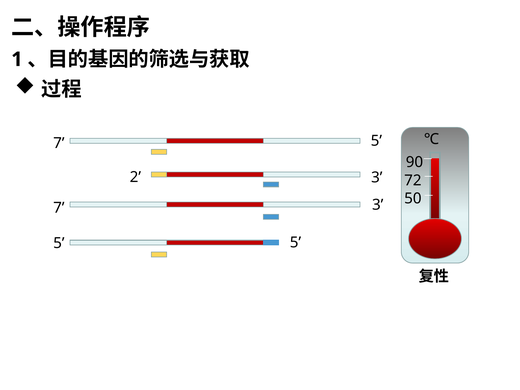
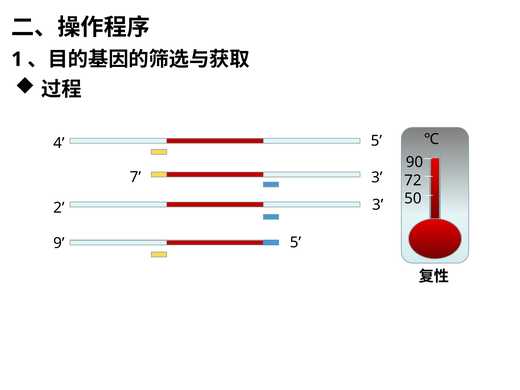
7: 7 -> 4 (59, 143)
2: 2 -> 7 (135, 177)
7: 7 -> 2 (59, 208)
5: 5 -> 9 (59, 243)
